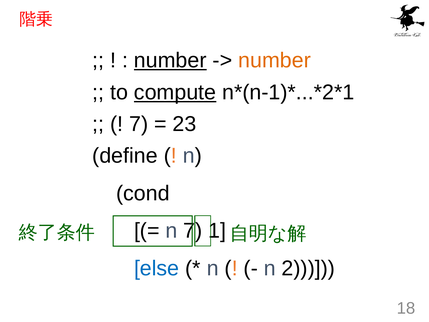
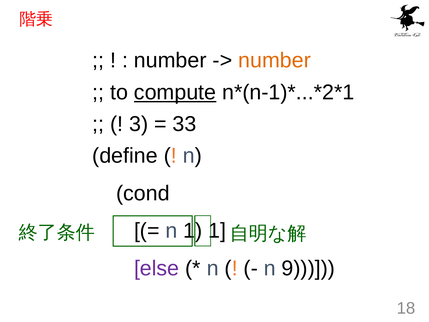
number underline: present -> none (170, 61)
7: 7 -> 3 (139, 124)
23: 23 -> 33 (185, 124)
n 7: 7 -> 1 (193, 231)
else colour: blue -> purple (157, 268)
2: 2 -> 9 (308, 268)
